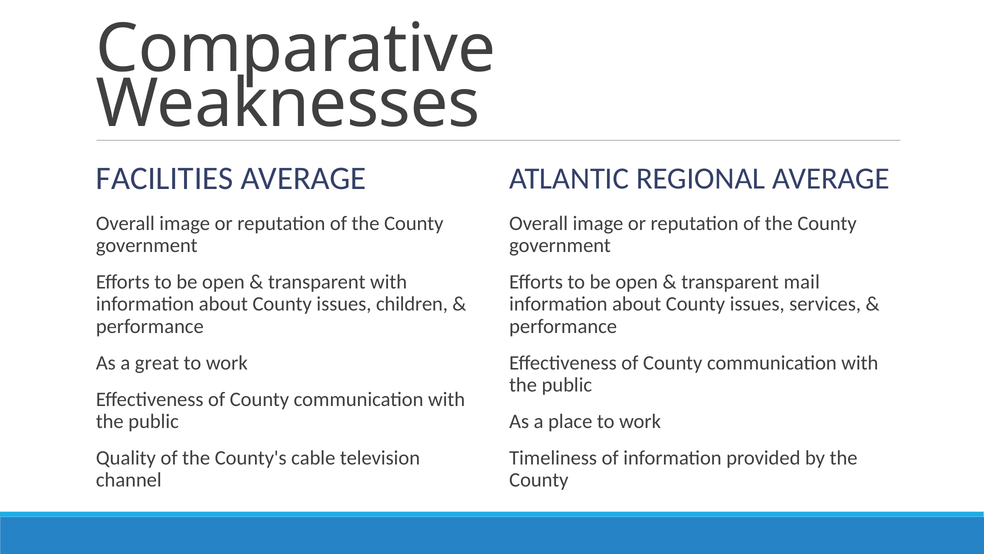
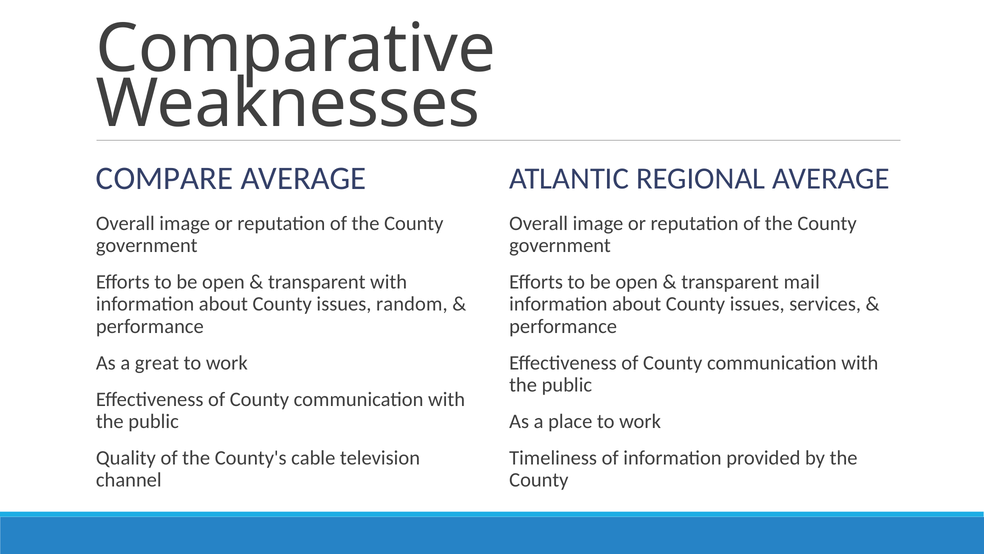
FACILITIES: FACILITIES -> COMPARE (165, 178)
children: children -> random (412, 304)
